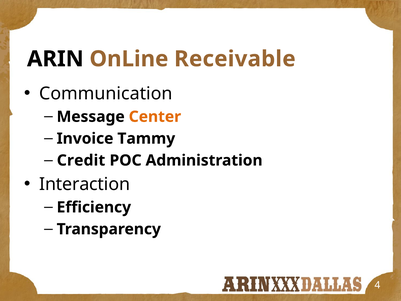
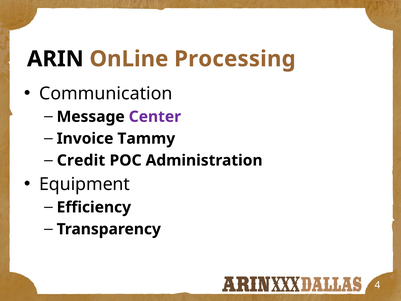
Receivable: Receivable -> Processing (235, 59)
Center colour: orange -> purple (155, 117)
Interaction: Interaction -> Equipment (85, 184)
